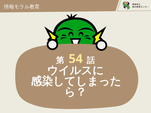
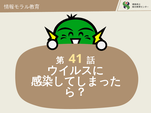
54: 54 -> 41 (76, 59)
